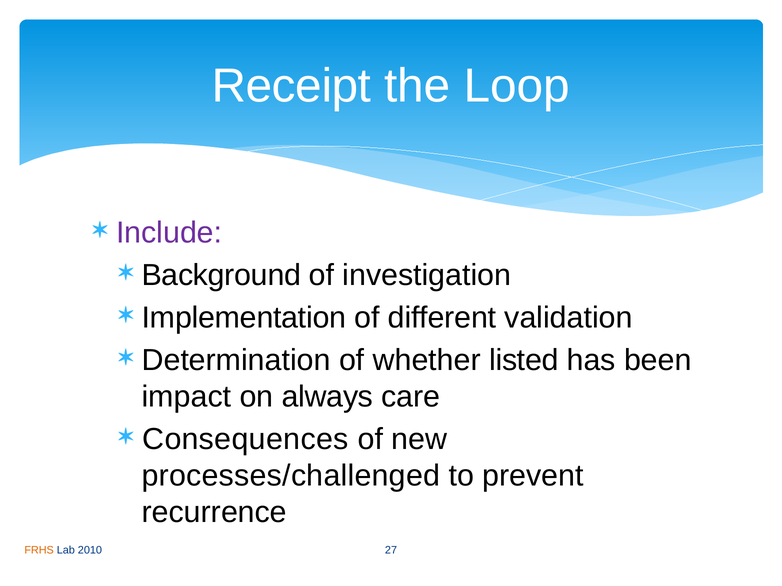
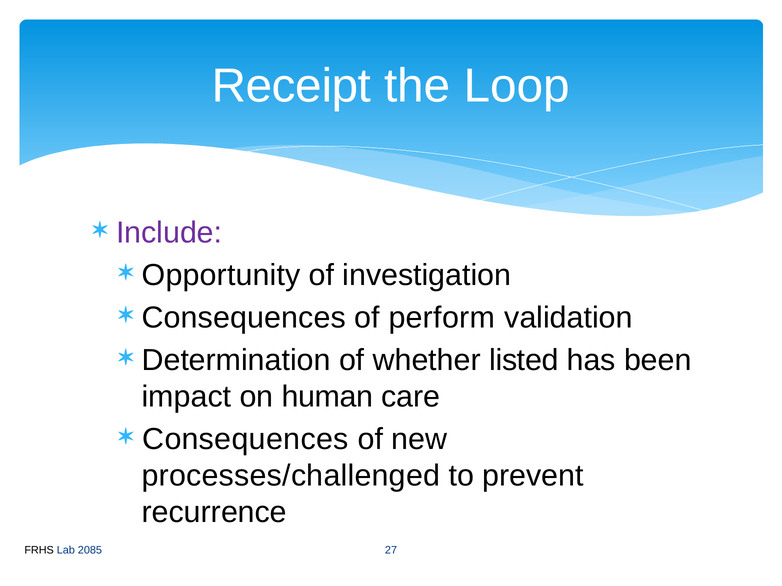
Background: Background -> Opportunity (221, 275)
Implementation: Implementation -> Consequences (244, 318)
different: different -> perform (442, 318)
always: always -> human (327, 397)
FRHS colour: orange -> black (39, 551)
2010: 2010 -> 2085 (90, 551)
